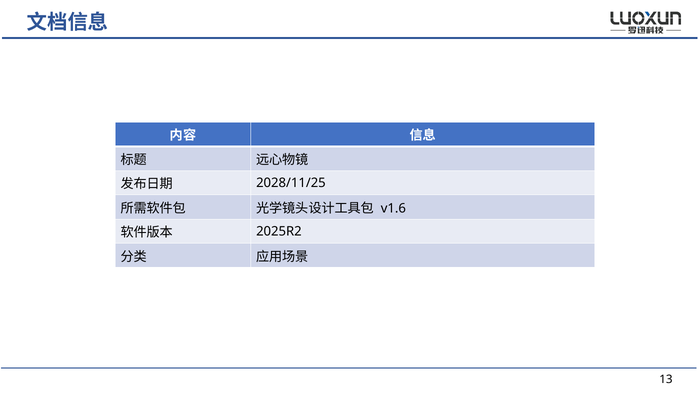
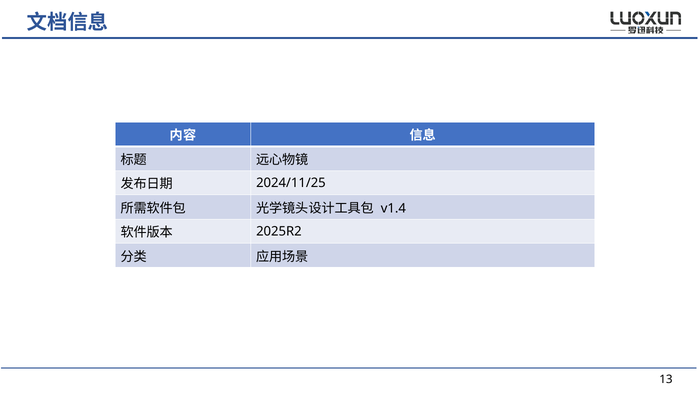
2028/11/25: 2028/11/25 -> 2024/11/25 (291, 183)
v1.6: v1.6 -> v1.4 (393, 208)
